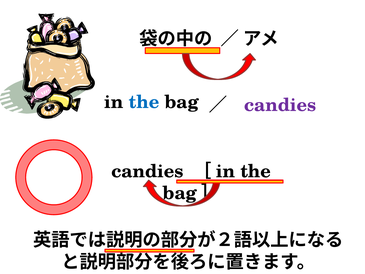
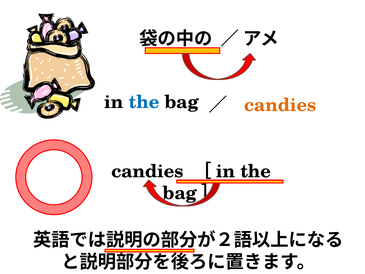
candies colour: purple -> orange (280, 105)
